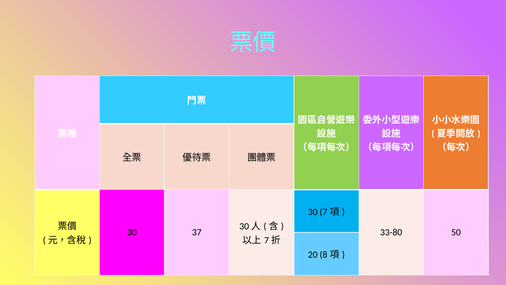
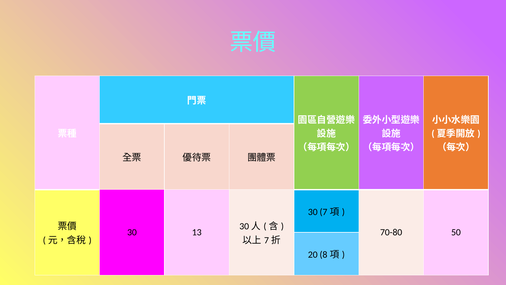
37: 37 -> 13 (197, 232)
33-80: 33-80 -> 70-80 (391, 232)
